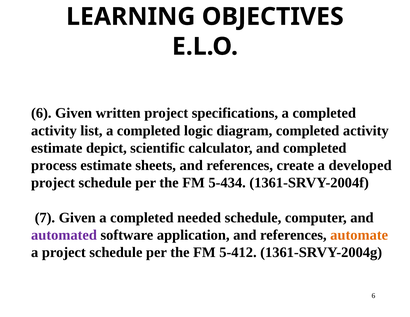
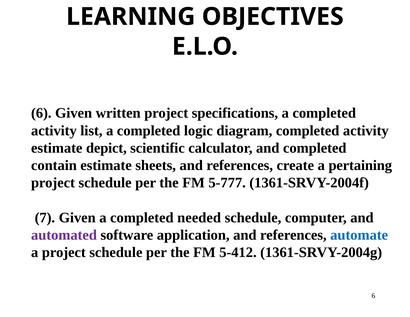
process: process -> contain (54, 165)
developed: developed -> pertaining (360, 165)
5-434: 5-434 -> 5-777 (227, 183)
automate colour: orange -> blue (359, 235)
